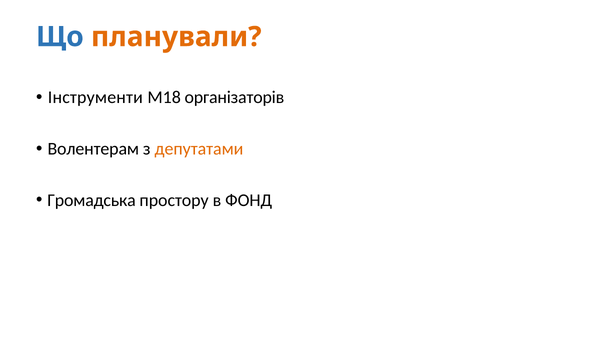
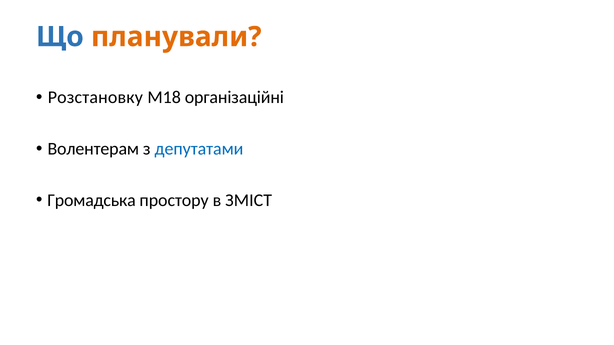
Інструменти: Інструменти -> Розстановку (95, 98)
організаторів: організаторів -> організаційні (234, 98)
депутатами colour: orange -> blue (199, 149)
ФОНД: ФОНД -> ЗМІСТ (249, 200)
